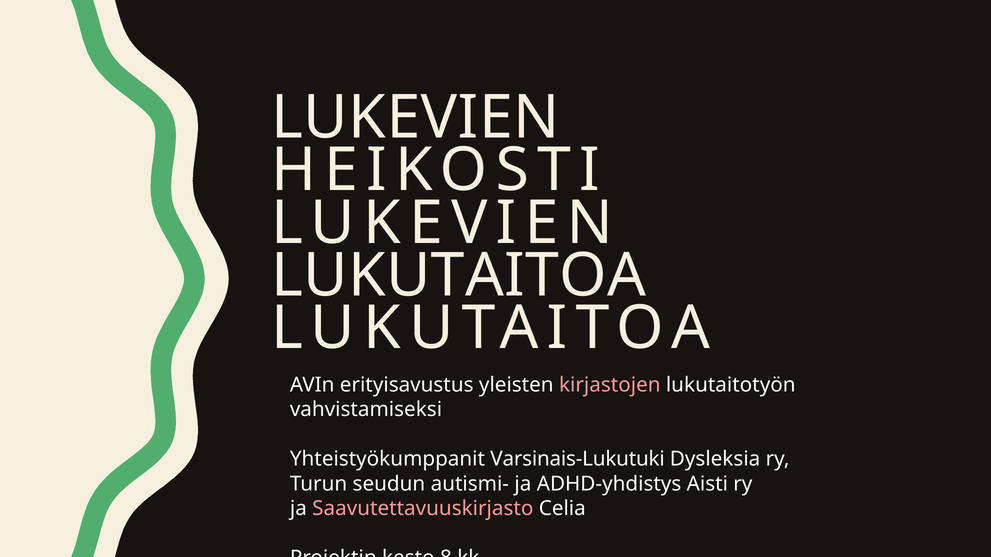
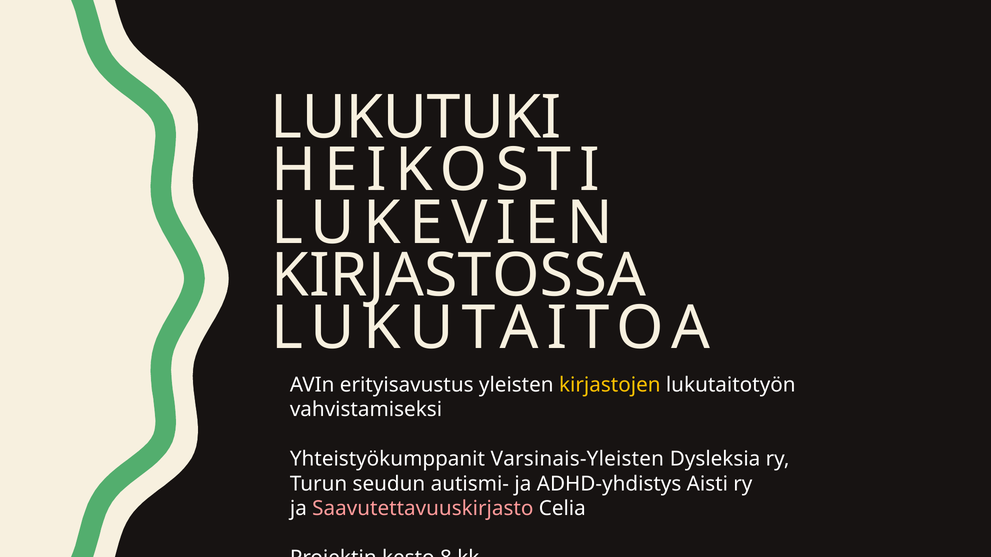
LUKEVIEN: LUKEVIEN -> LUKUTUKI (416, 118)
LUKUTAITOA: LUKUTAITOA -> KIRJASTOSSA (459, 276)
kirjastojen colour: pink -> yellow (610, 385)
Varsinais-Lukutuki: Varsinais-Lukutuki -> Varsinais-Yleisten (577, 459)
